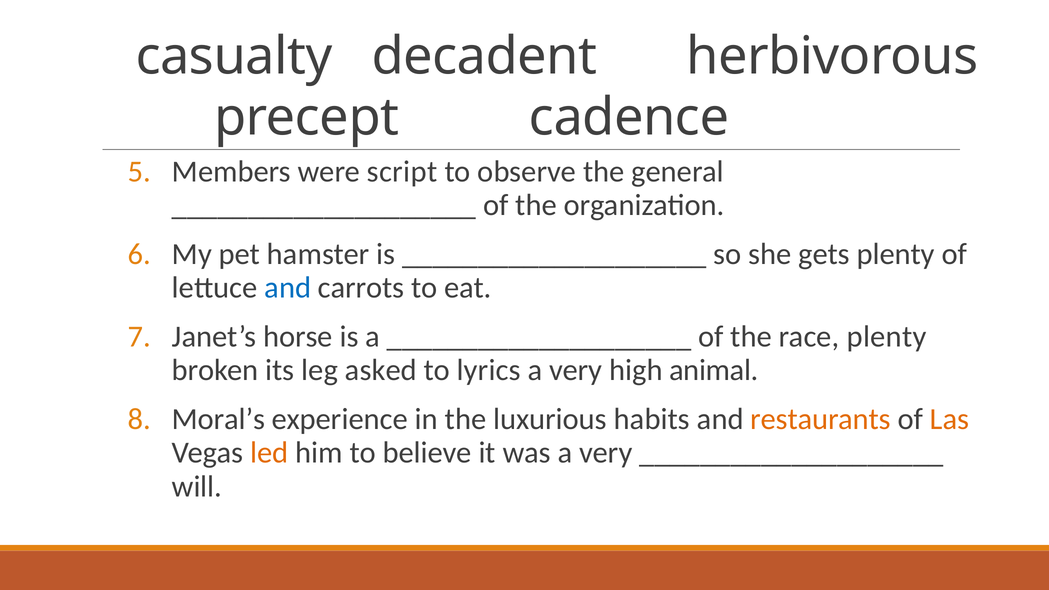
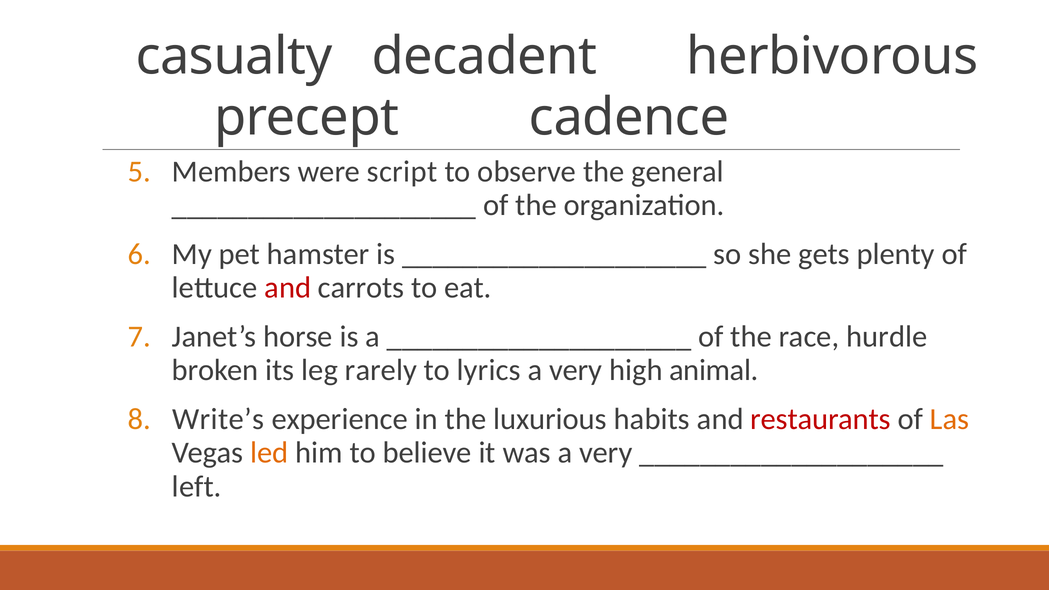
and colour: blue -> red (288, 288)
race plenty: plenty -> hurdle (887, 337)
asked: asked -> rarely (381, 370)
Moral’s: Moral’s -> Write’s (218, 419)
restaurants colour: orange -> red (821, 419)
will: will -> left (197, 487)
